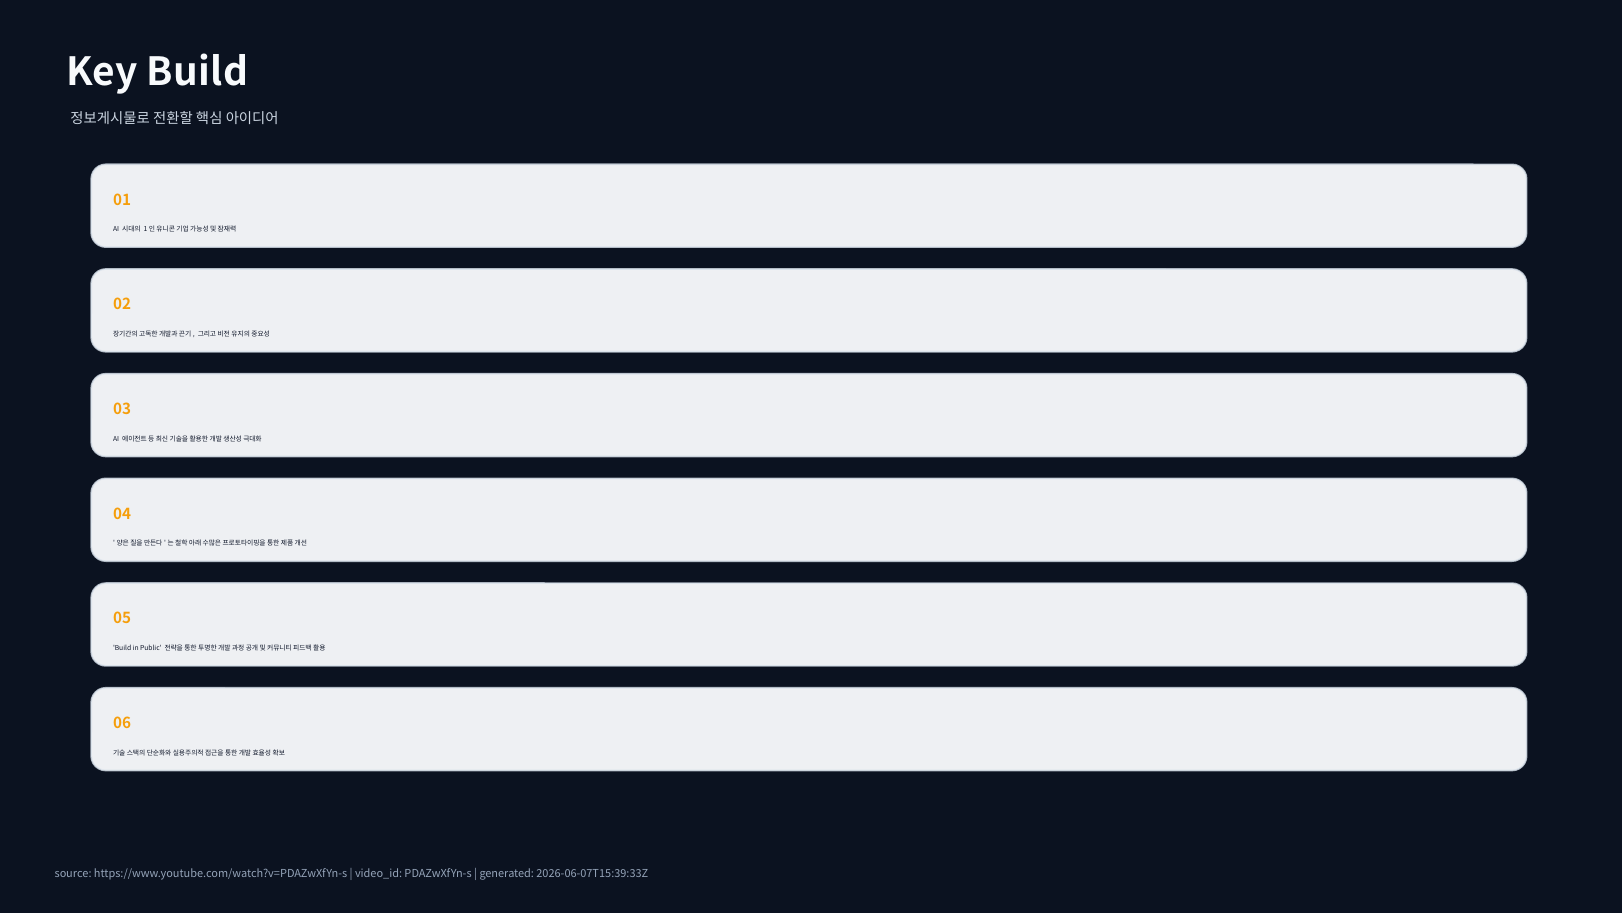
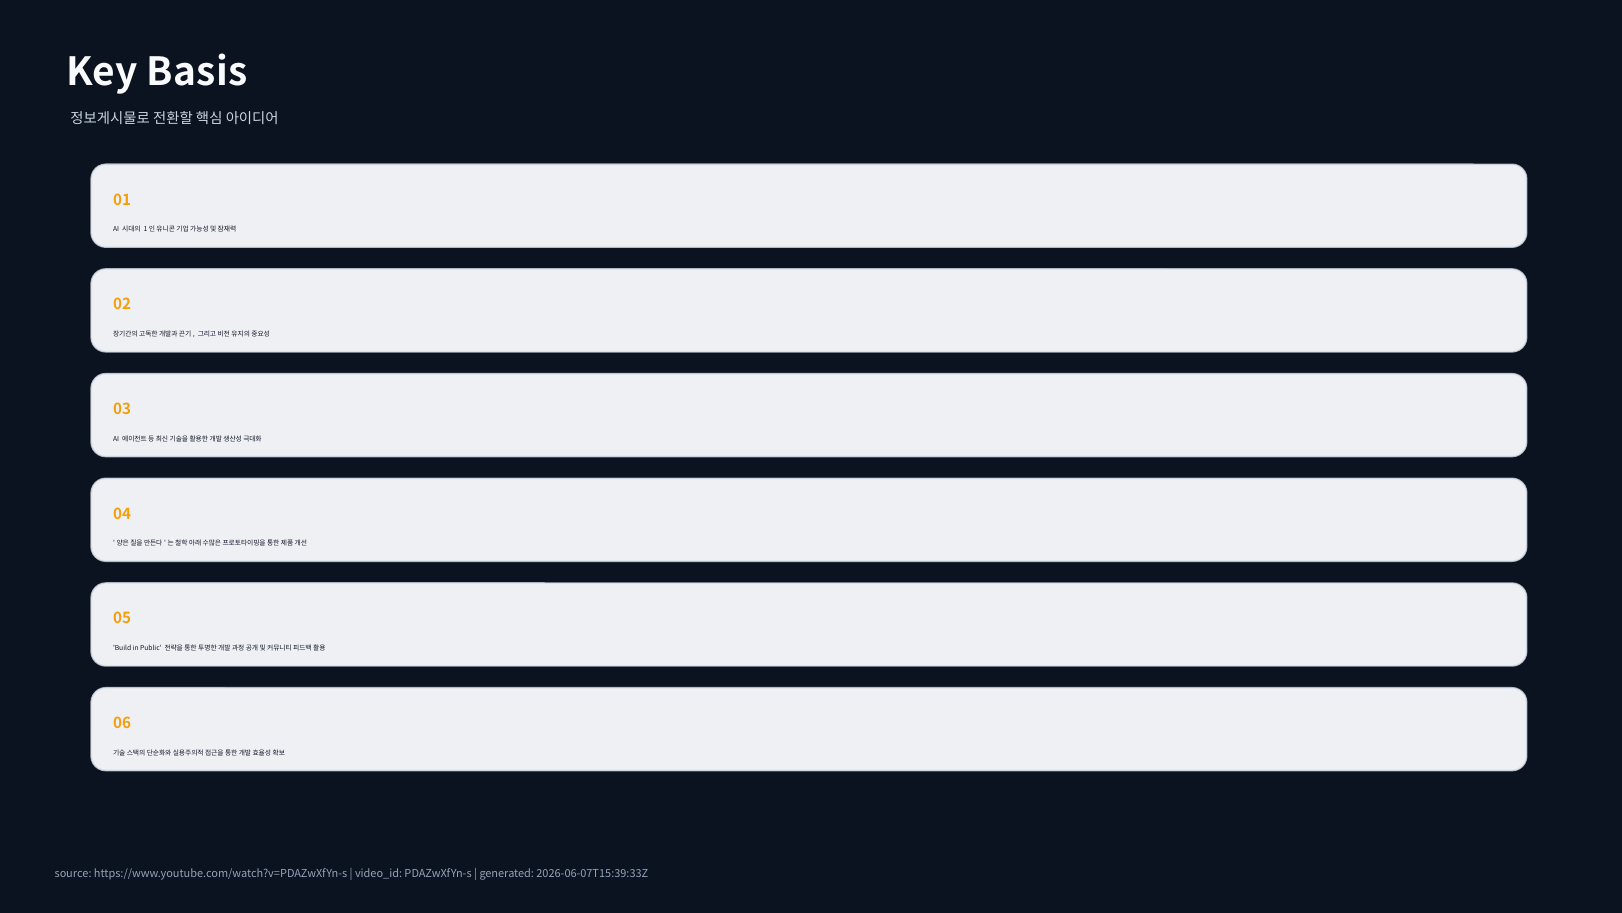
Key Build: Build -> Basis (197, 73)
